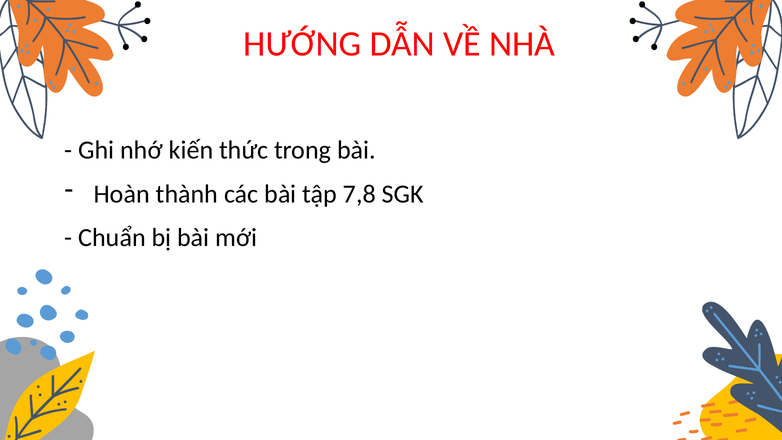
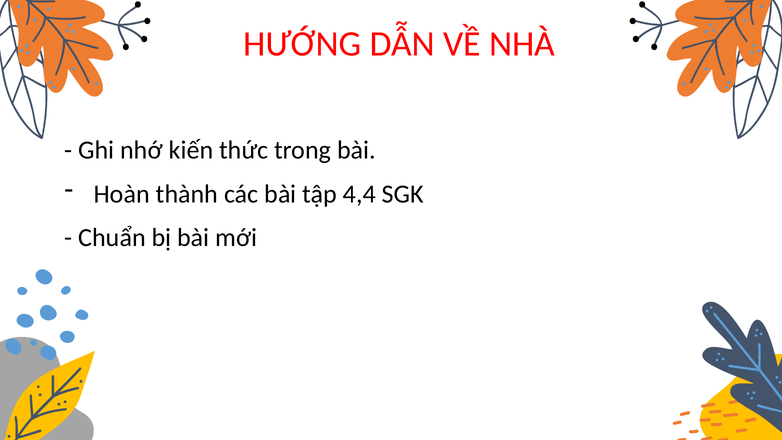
7,8: 7,8 -> 4,4 (359, 194)
